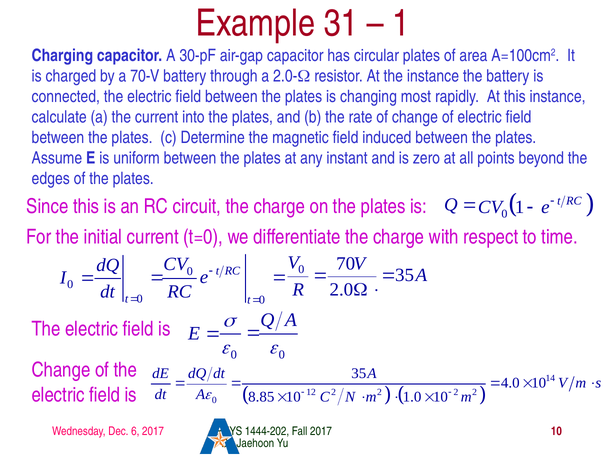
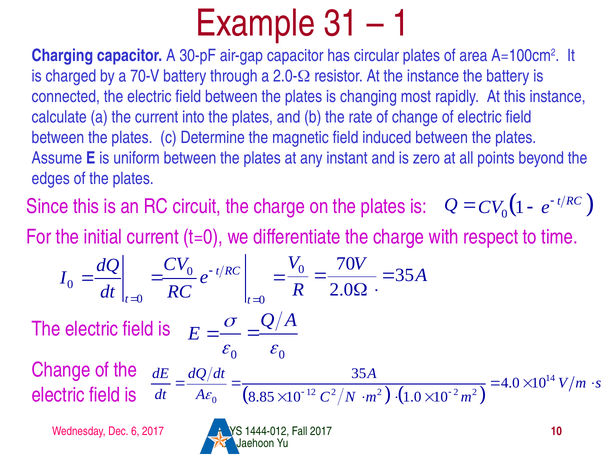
1444-202: 1444-202 -> 1444-012 (267, 431)
